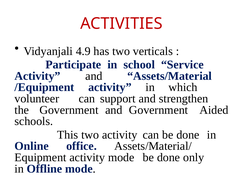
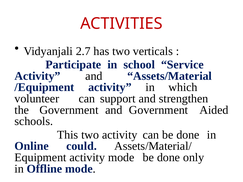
4.9: 4.9 -> 2.7 (83, 51)
office: office -> could (81, 146)
